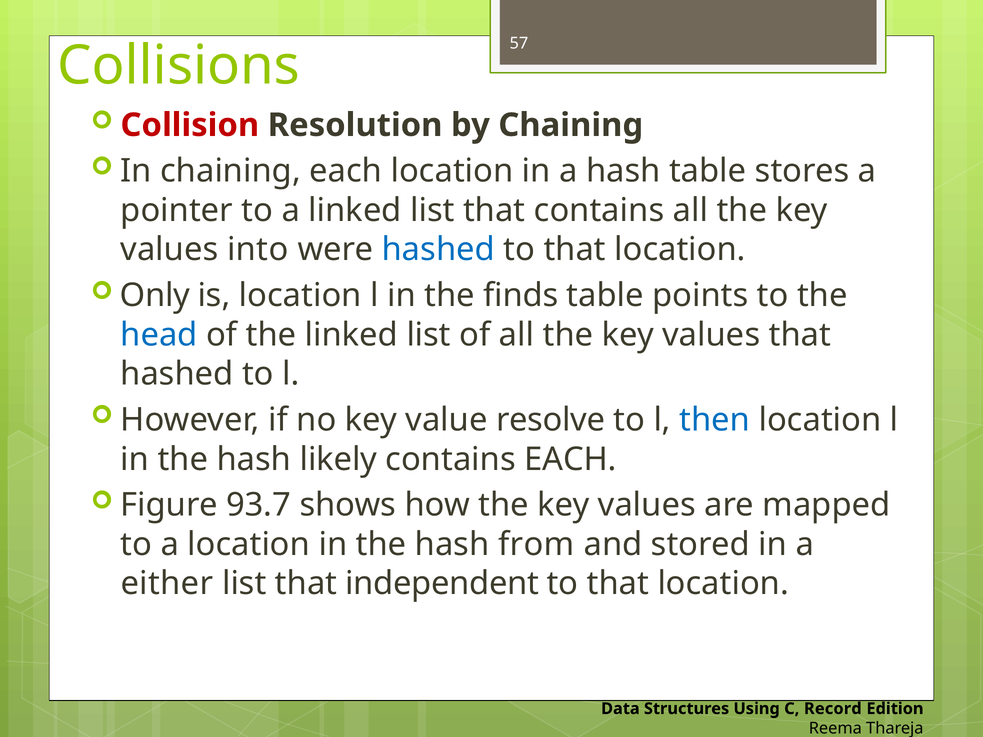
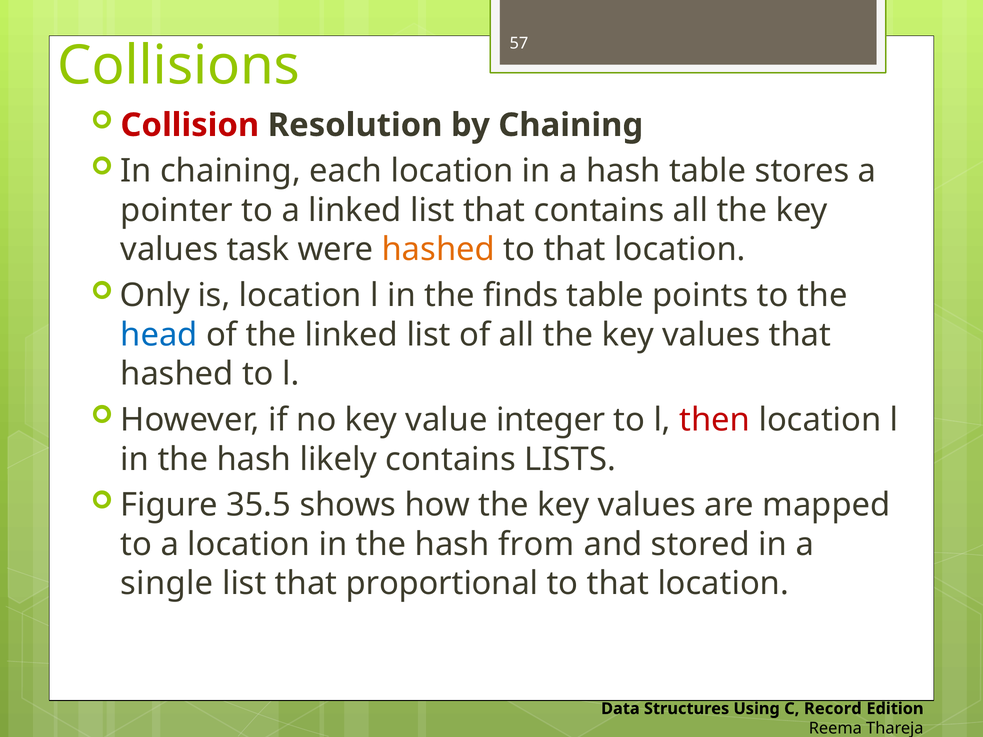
into: into -> task (258, 250)
hashed colour: blue -> orange (438, 250)
resolve: resolve -> integer (551, 420)
then colour: blue -> red (715, 420)
contains EACH: EACH -> LISTS (570, 459)
93.7: 93.7 -> 35.5 (259, 505)
either: either -> single (167, 584)
independent: independent -> proportional (442, 584)
